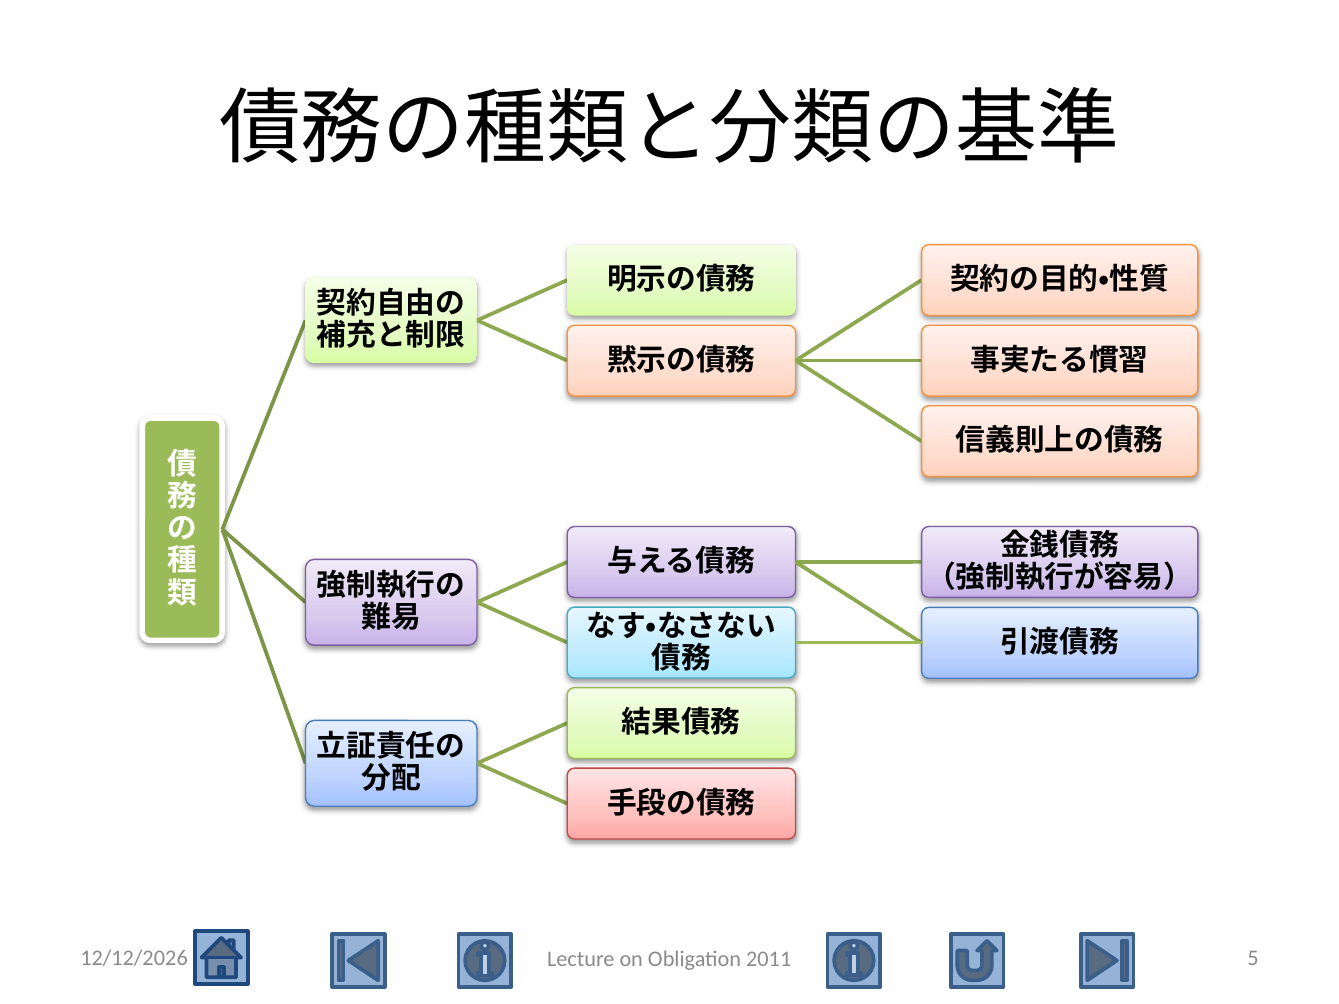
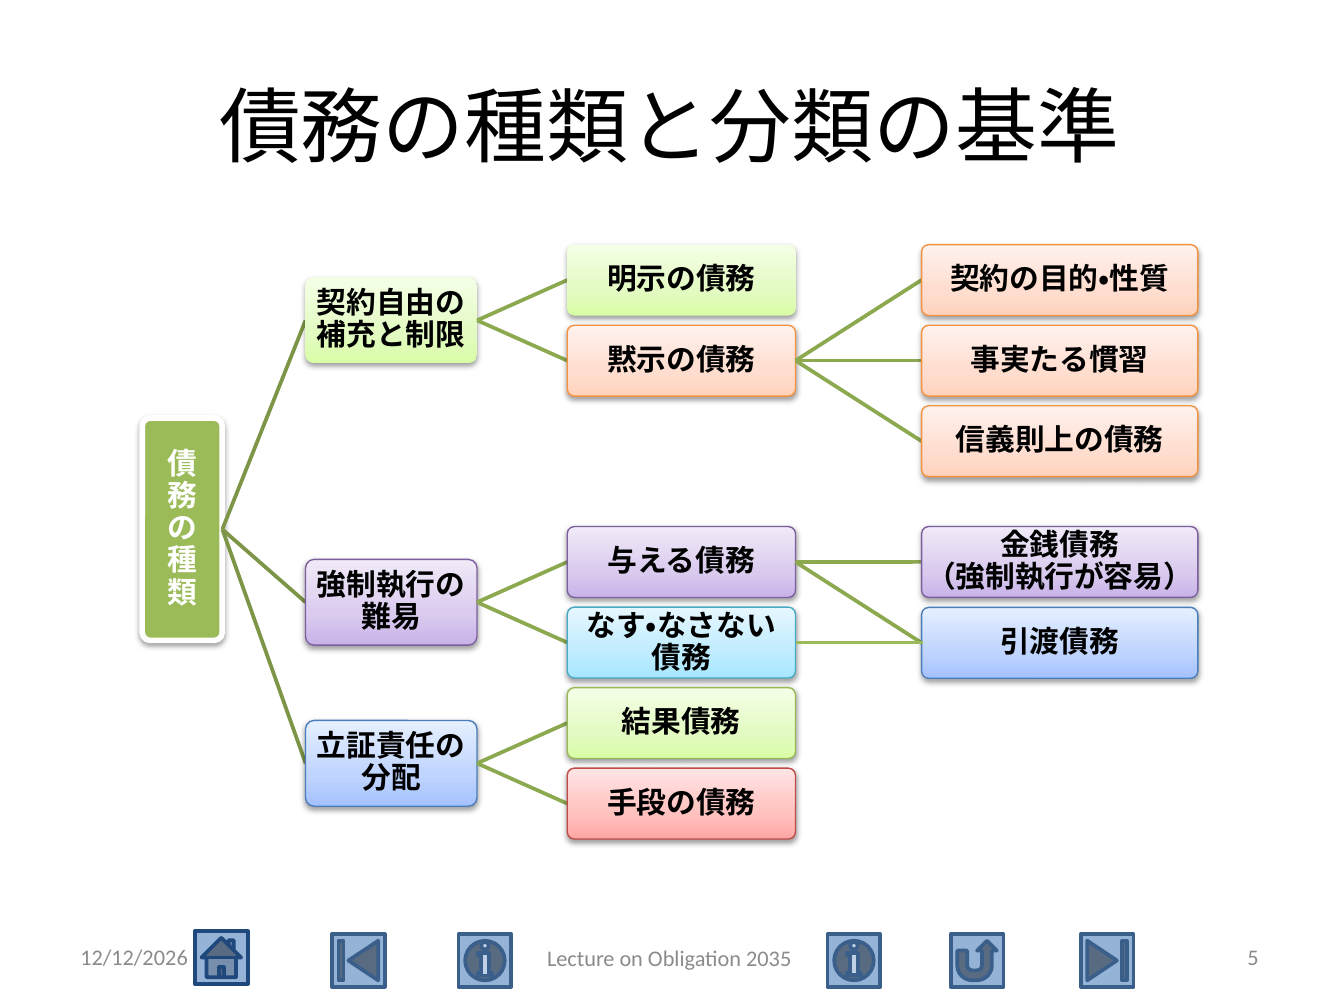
2011: 2011 -> 2035 (769, 959)
